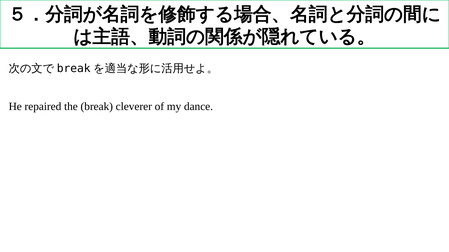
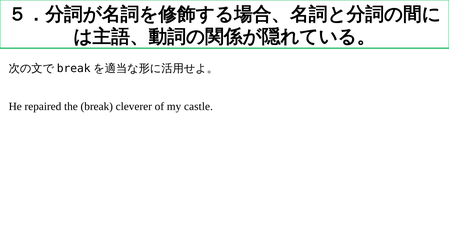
dance: dance -> castle (198, 107)
